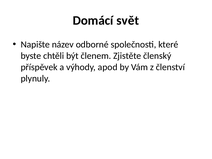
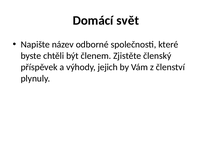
apod: apod -> jejich (108, 67)
